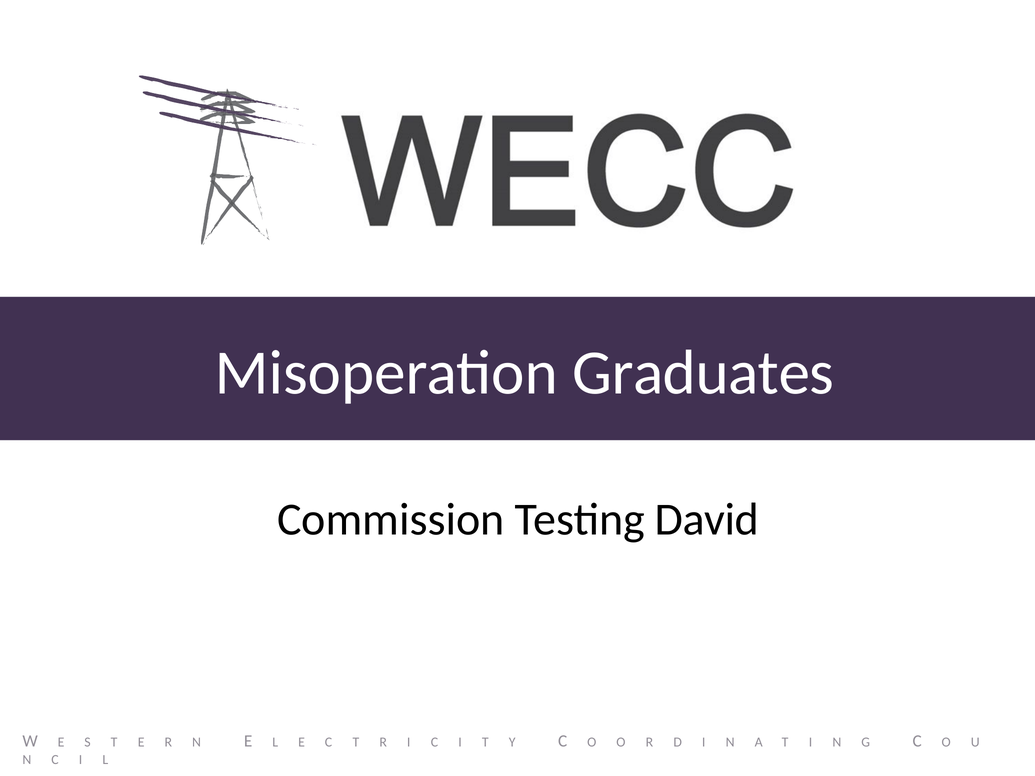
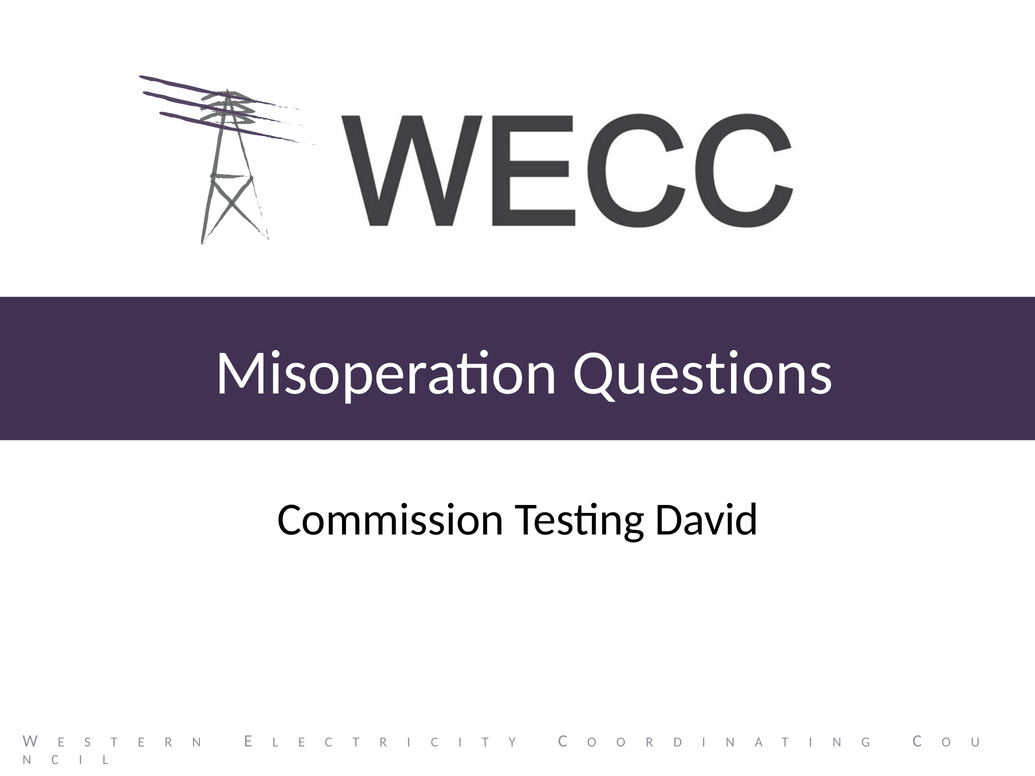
Graduates: Graduates -> Questions (703, 373)
